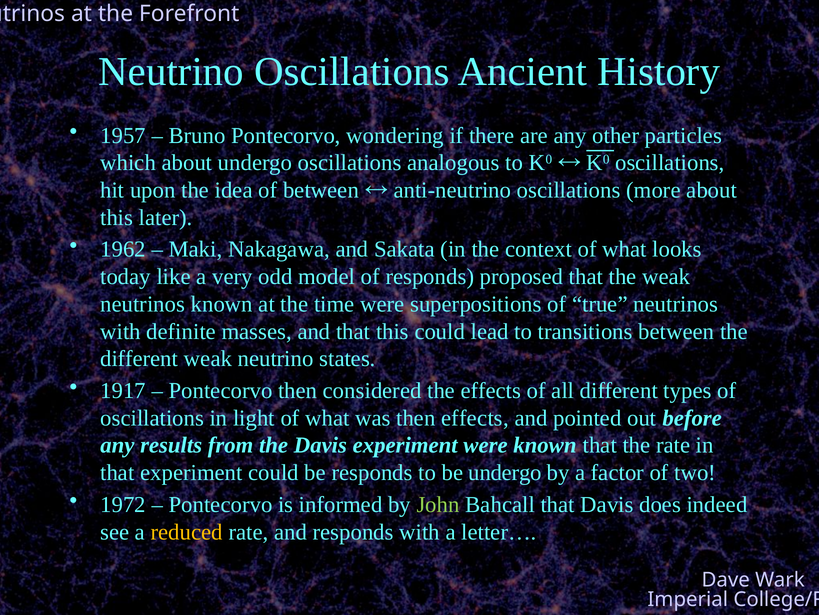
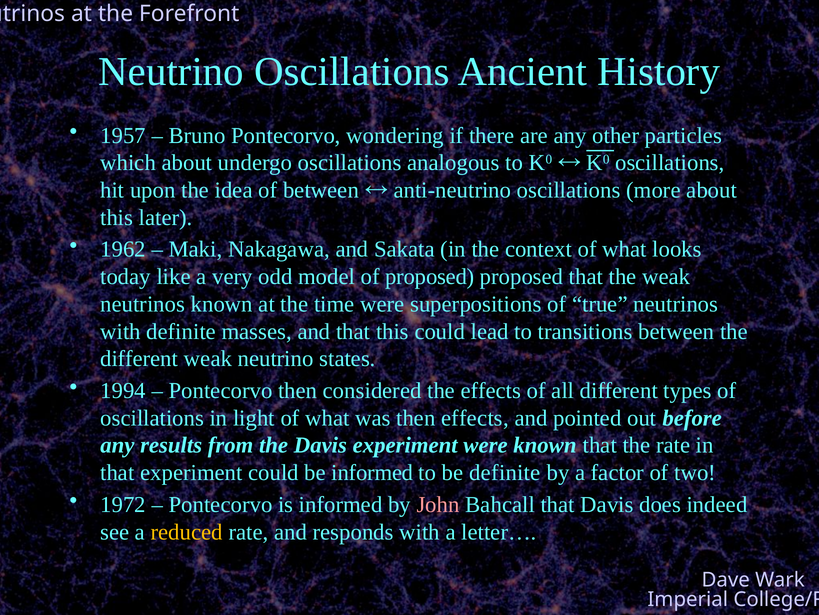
of responds: responds -> proposed (430, 276)
1917: 1917 -> 1994 (123, 390)
be responds: responds -> informed (372, 472)
be undergo: undergo -> definite (505, 472)
John colour: light green -> pink (438, 504)
